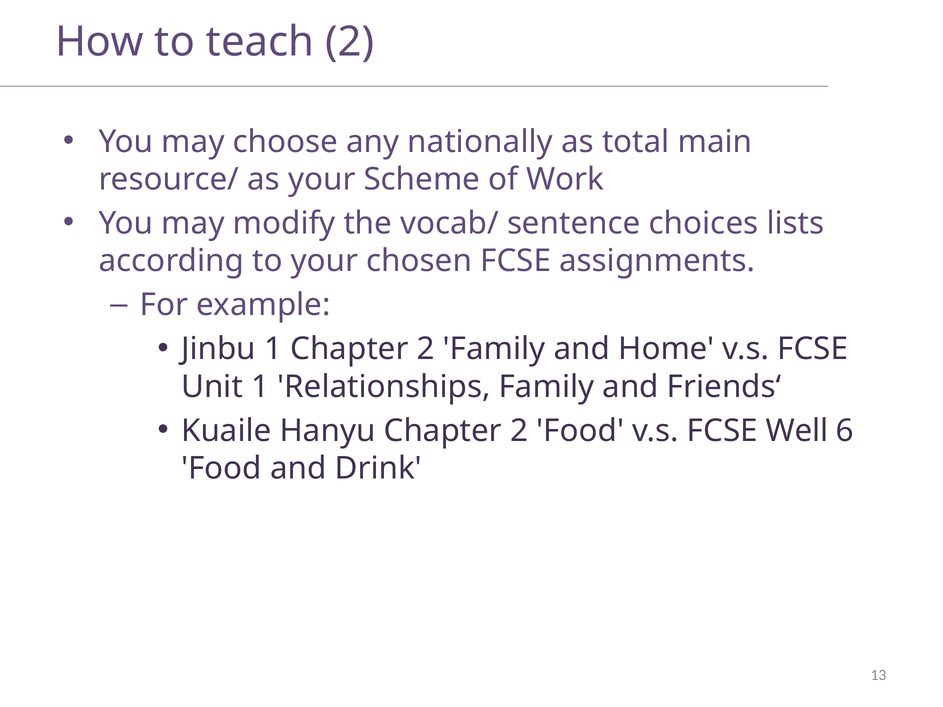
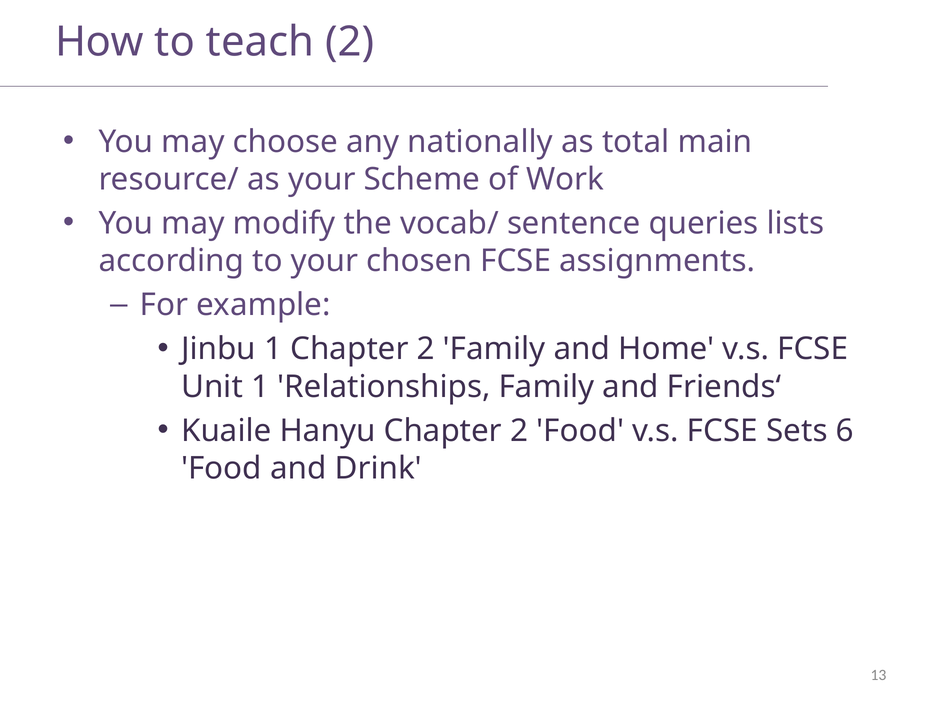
choices: choices -> queries (704, 223)
Well: Well -> Sets (797, 431)
